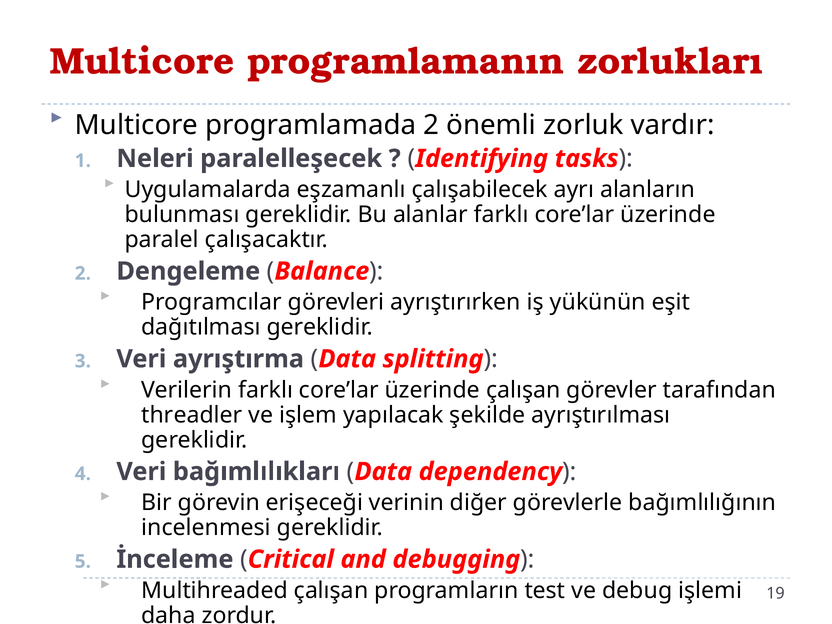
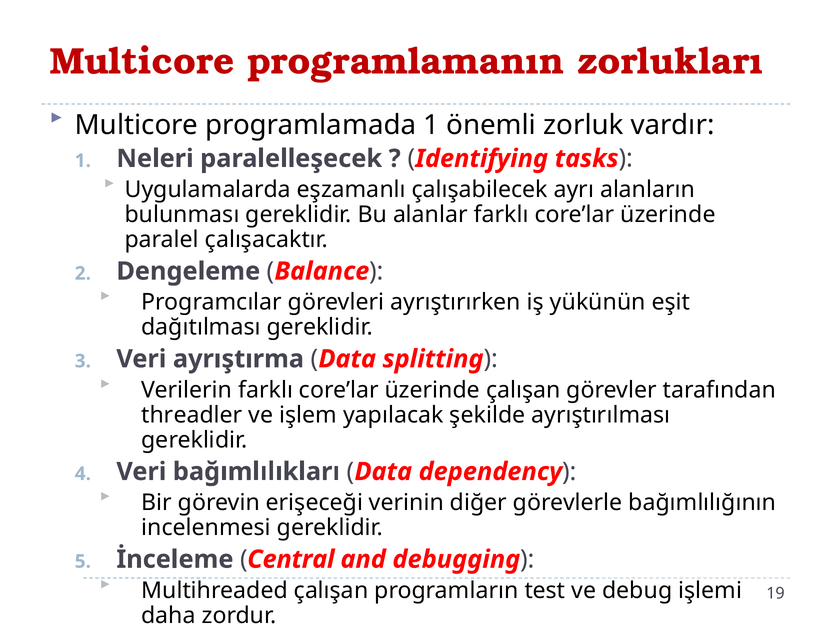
programlamada 2: 2 -> 1 (431, 125)
Critical: Critical -> Central (291, 559)
